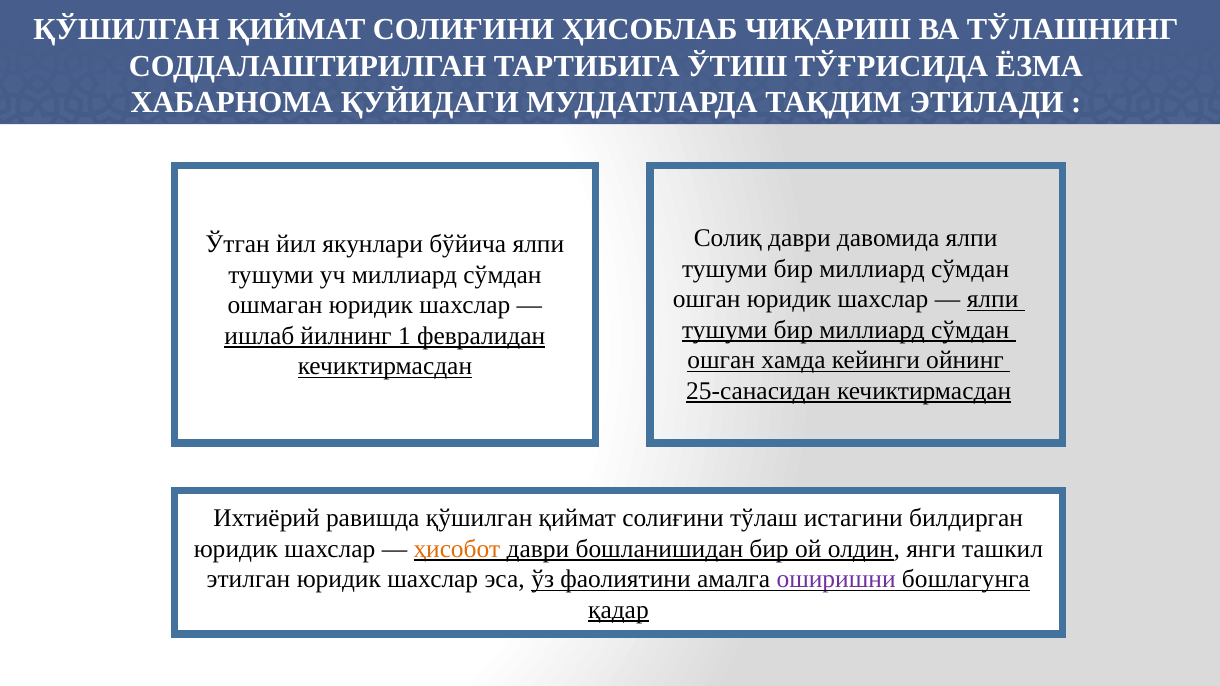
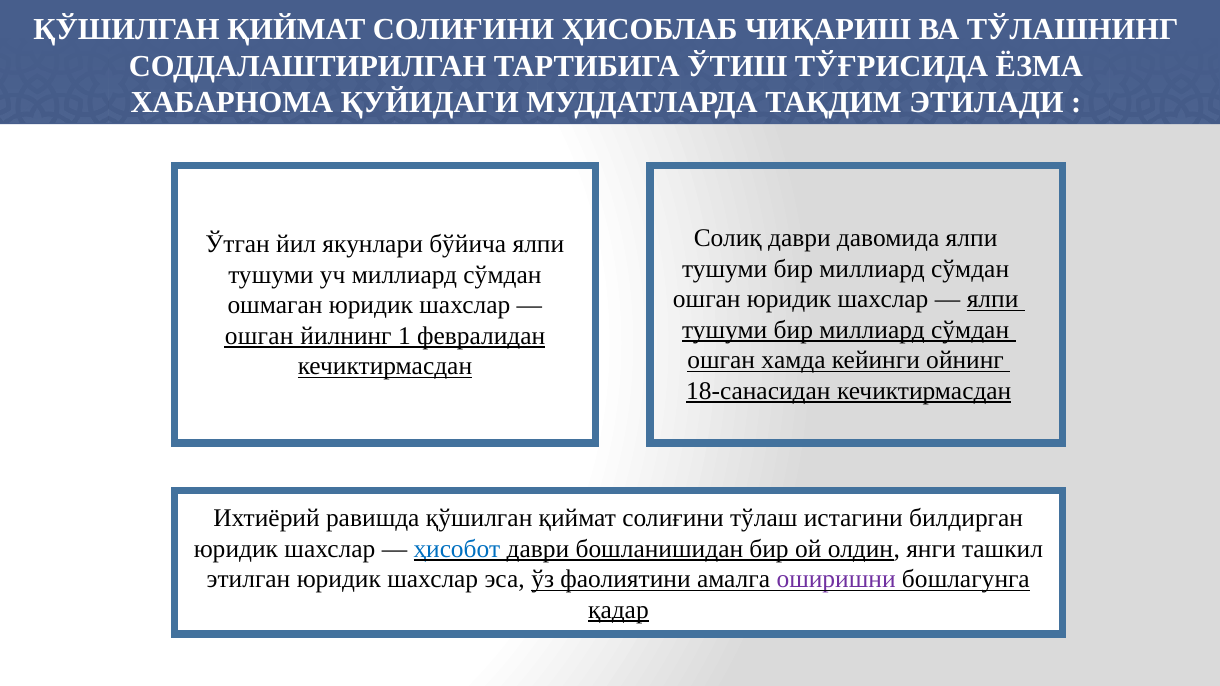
ишлаб: ишлаб -> ошган (259, 336)
25-санасидан: 25-санасидан -> 18-санасидан (758, 391)
ҳисобот colour: orange -> blue (457, 549)
